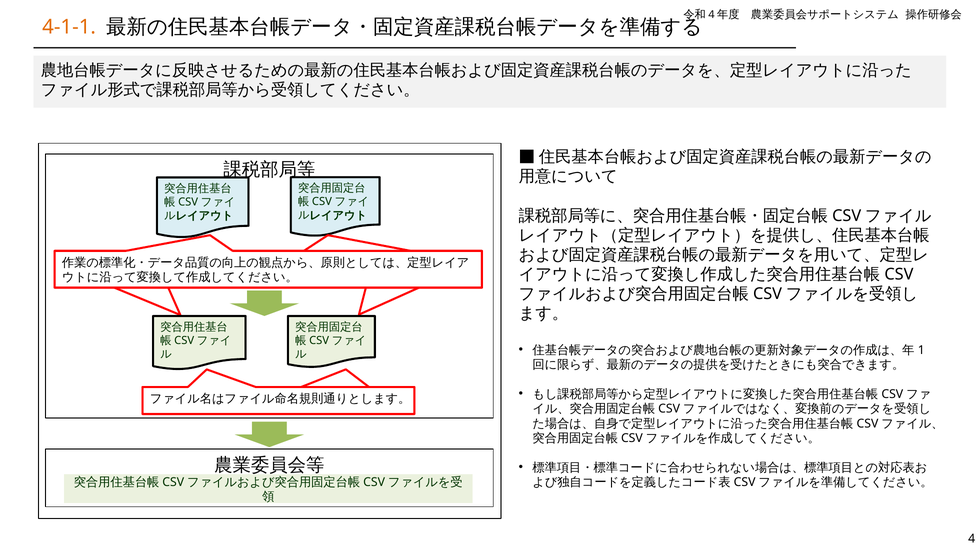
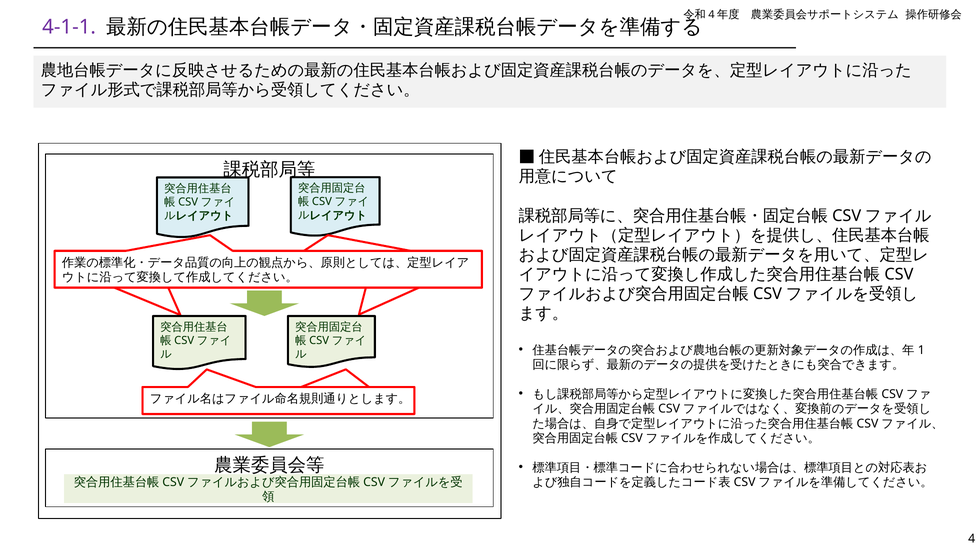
4-1-1 colour: orange -> purple (69, 27)
